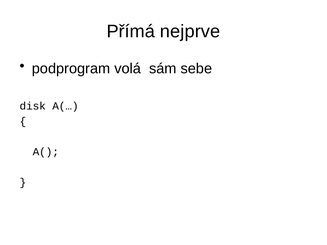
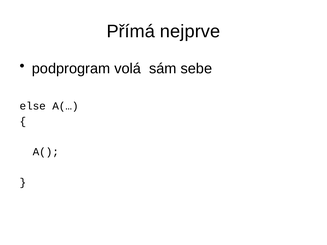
disk: disk -> else (33, 106)
